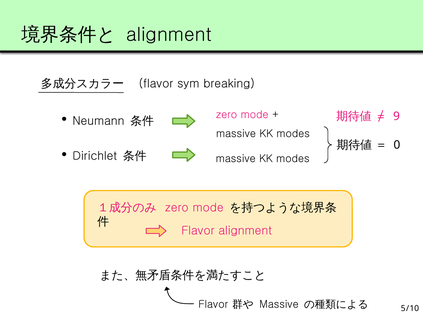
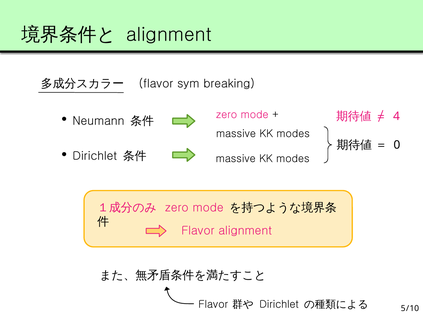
9: 9 -> 4 (397, 116)
Massive: Massive -> Dirichlet (279, 304)
